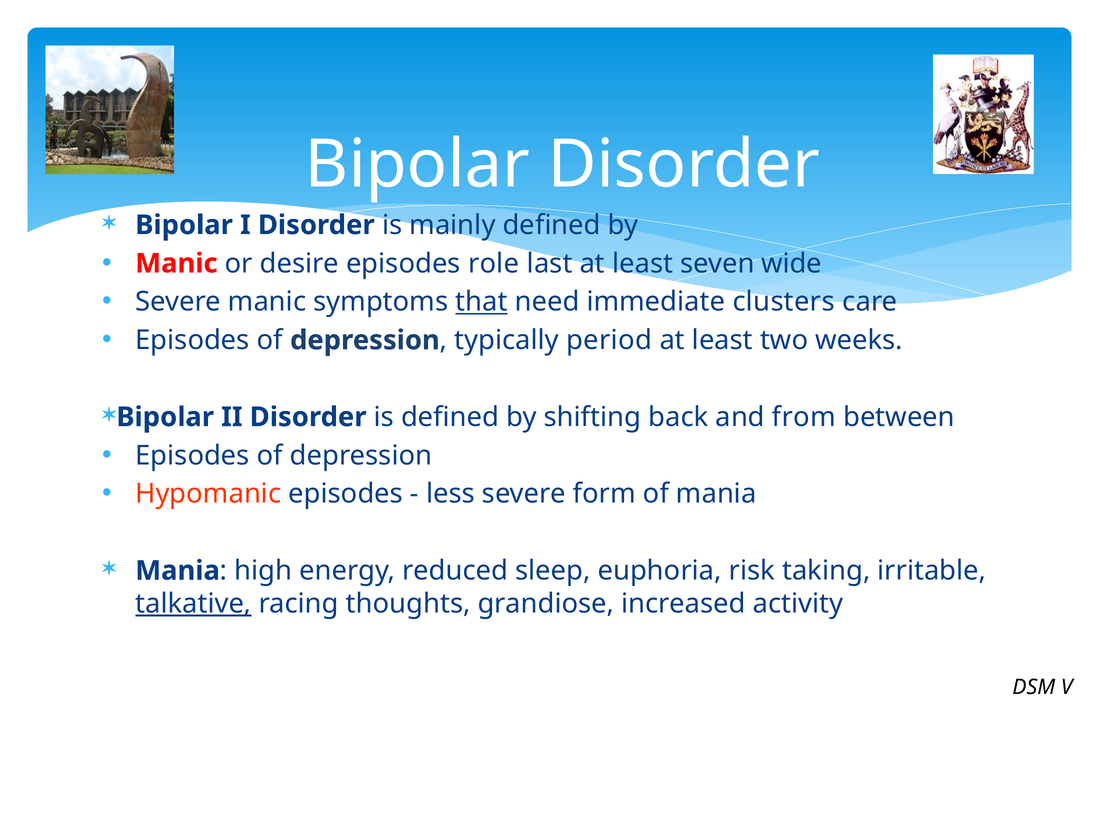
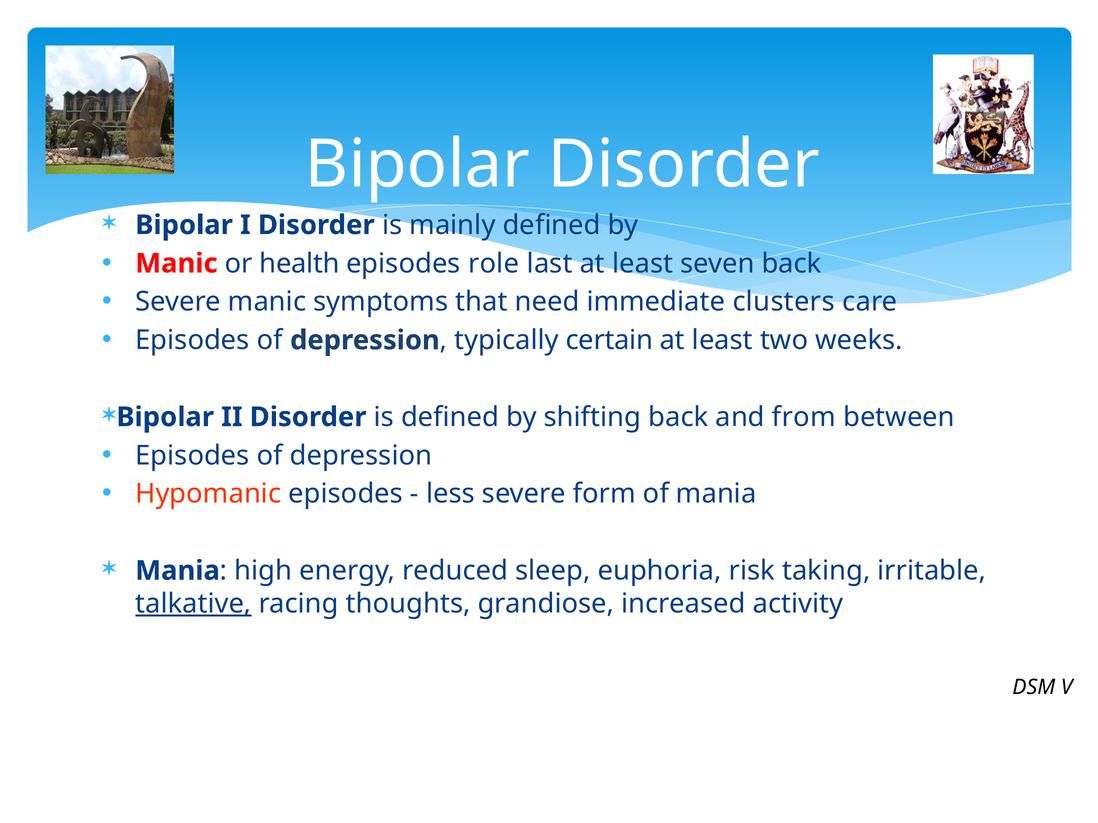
desire: desire -> health (300, 264)
seven wide: wide -> back (792, 264)
that underline: present -> none (481, 302)
period: period -> certain (609, 340)
